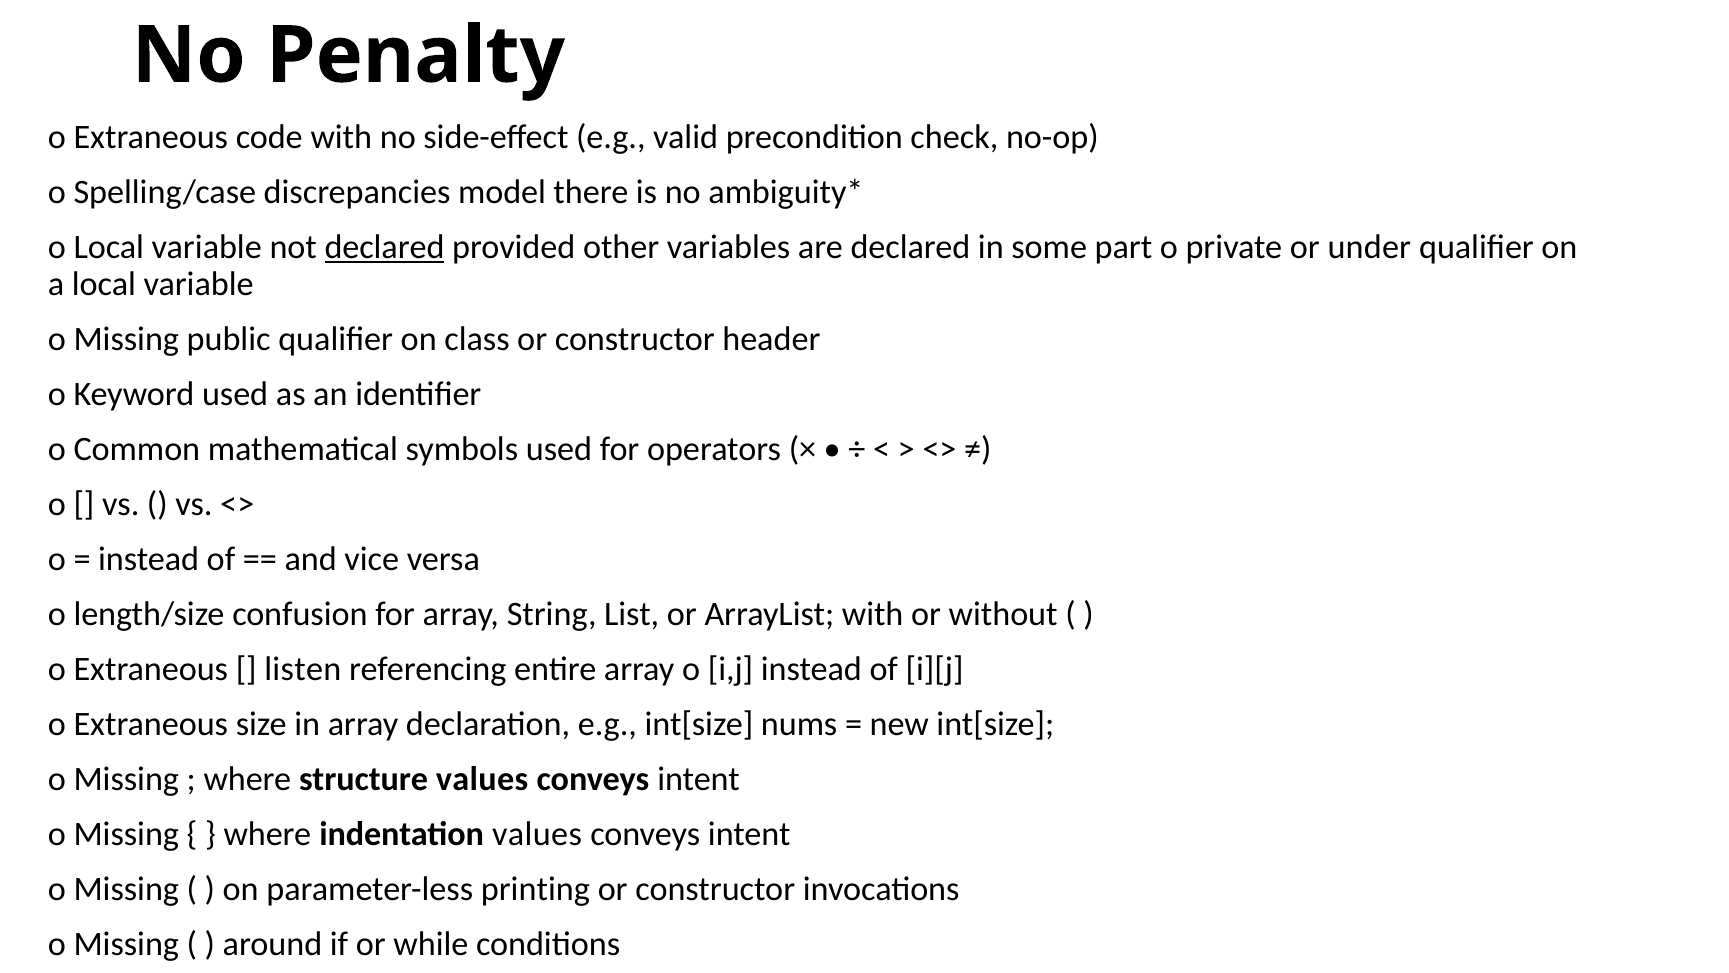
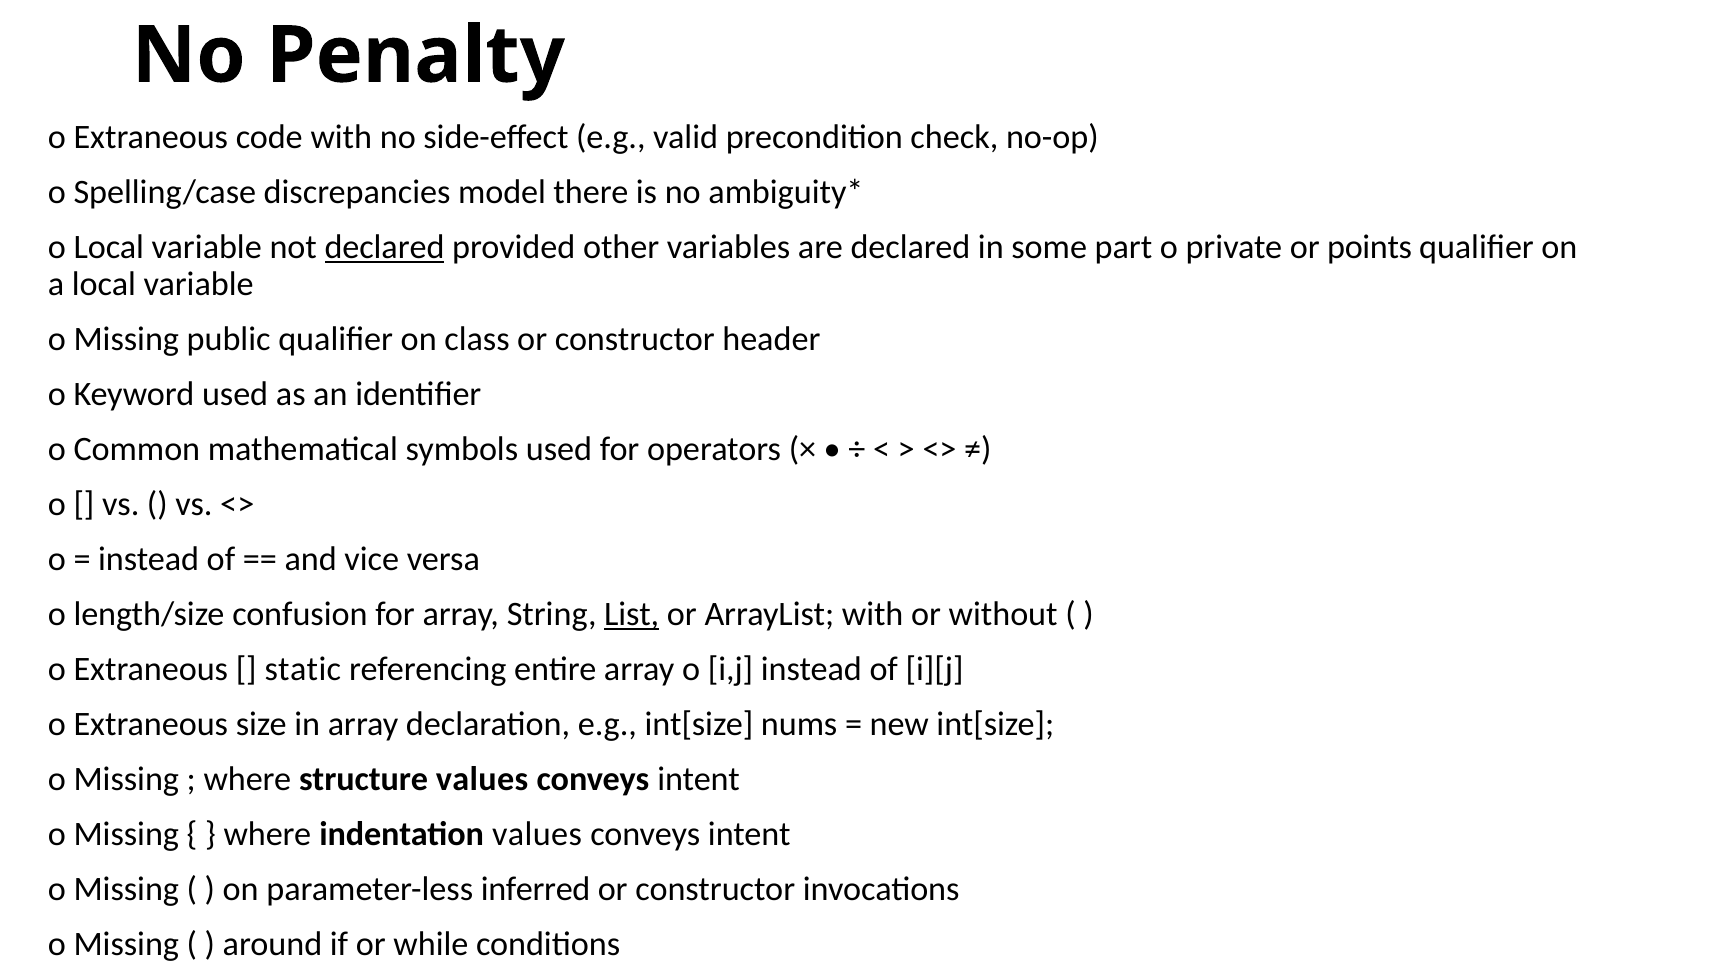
under: under -> points (1370, 247)
List underline: none -> present (632, 614)
listen: listen -> static (303, 669)
printing: printing -> inferred (536, 889)
